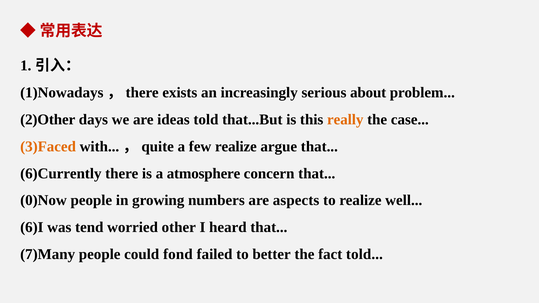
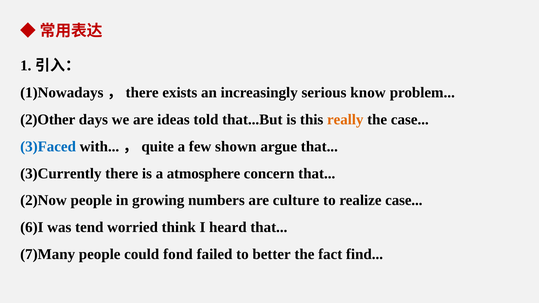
about: about -> know (368, 93)
3)Faced colour: orange -> blue (48, 147)
few realize: realize -> shown (236, 147)
6)Currently: 6)Currently -> 3)Currently (61, 174)
0)Now: 0)Now -> 2)Now (43, 200)
aspects: aspects -> culture (296, 200)
realize well: well -> case (404, 200)
other: other -> think (179, 227)
fact told: told -> find (365, 254)
